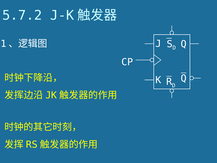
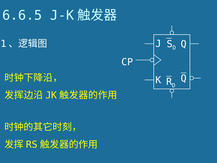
5.7.2: 5.7.2 -> 6.6.5 (22, 15)
